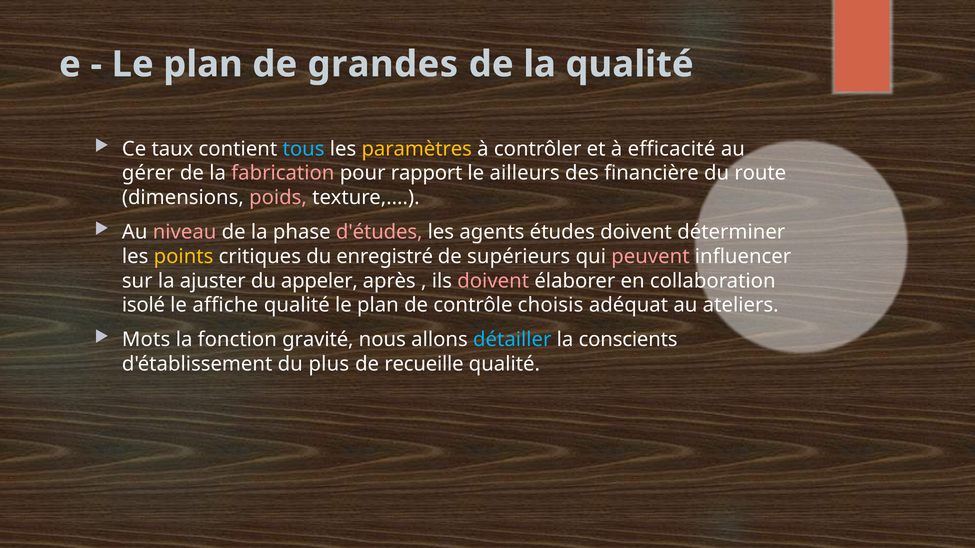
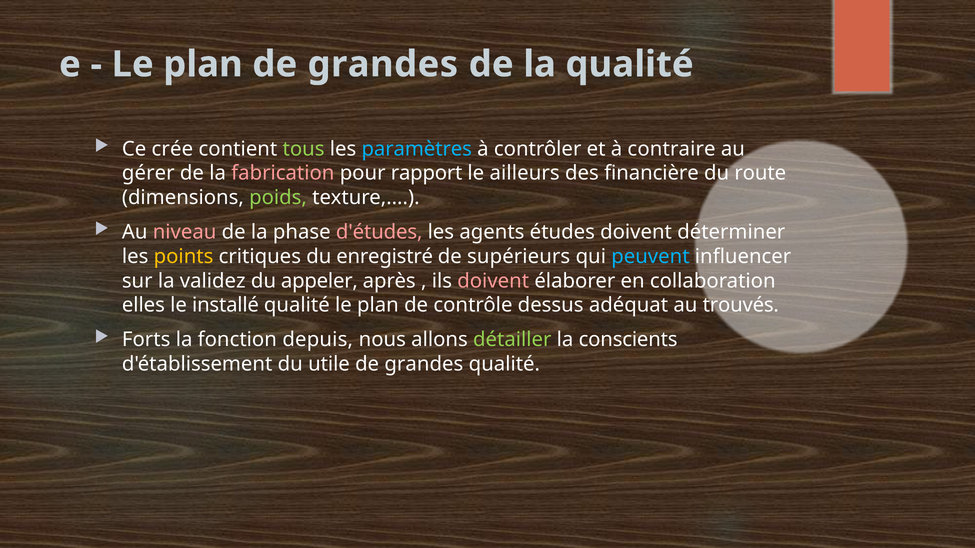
taux: taux -> crée (172, 149)
tous colour: light blue -> light green (304, 149)
paramètres colour: yellow -> light blue (417, 149)
efficacité: efficacité -> contraire (672, 149)
poids colour: pink -> light green (278, 198)
peuvent colour: pink -> light blue (650, 257)
ajuster: ajuster -> validez (213, 281)
isolé: isolé -> elles (143, 305)
affiche: affiche -> installé (225, 305)
choisis: choisis -> dessus (551, 305)
ateliers: ateliers -> trouvés (741, 305)
Mots: Mots -> Forts (146, 340)
gravité: gravité -> depuis (318, 340)
détailler colour: light blue -> light green (512, 340)
plus: plus -> utile (329, 364)
recueille: recueille -> grandes (424, 364)
